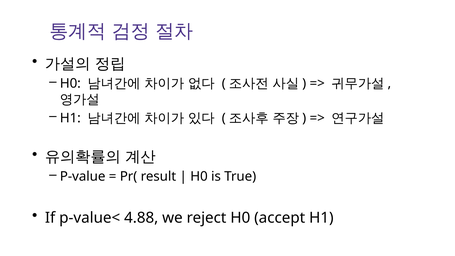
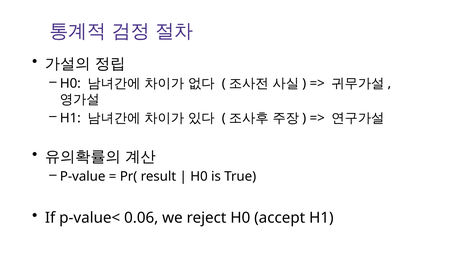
4.88: 4.88 -> 0.06 (141, 218)
